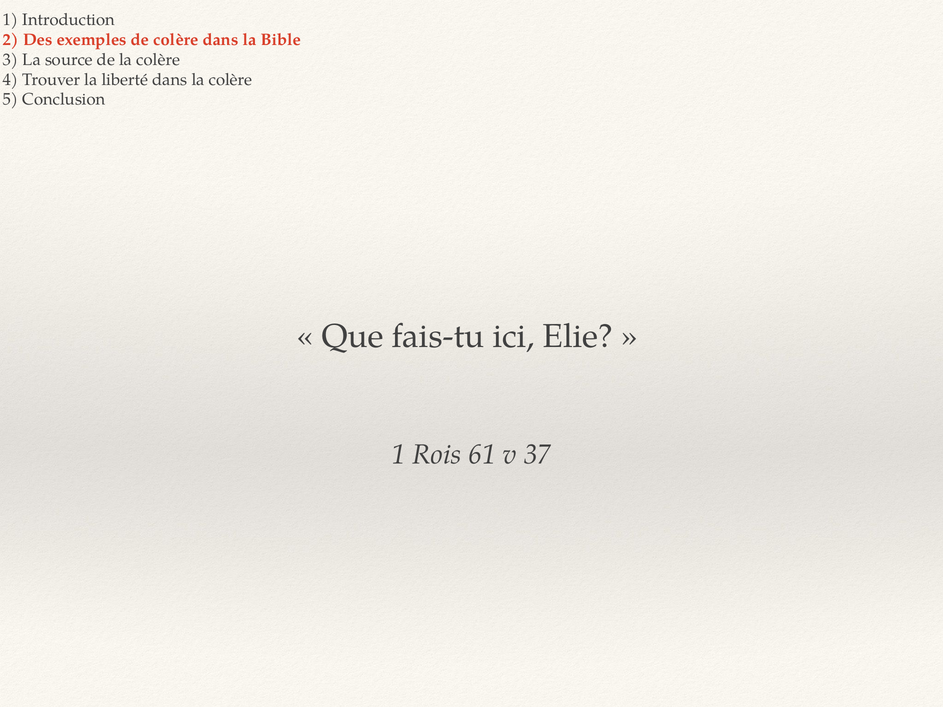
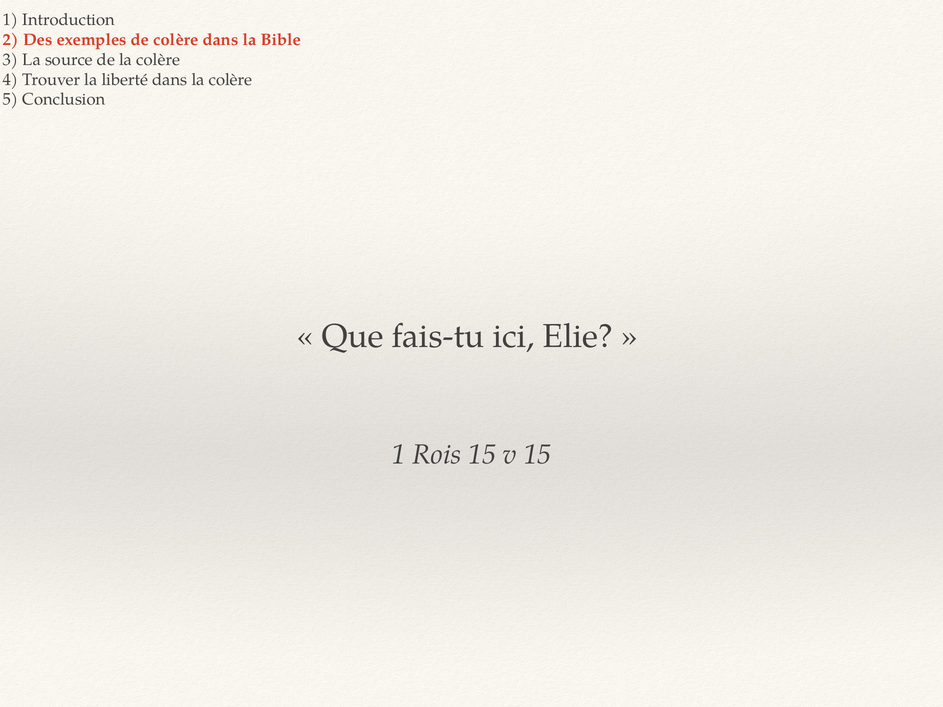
Rois 61: 61 -> 15 (482, 455)
v 37: 37 -> 15 (537, 455)
